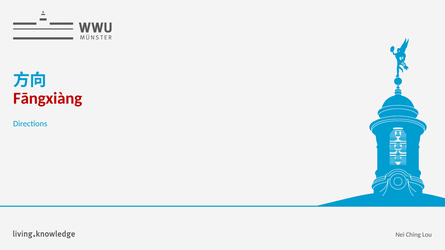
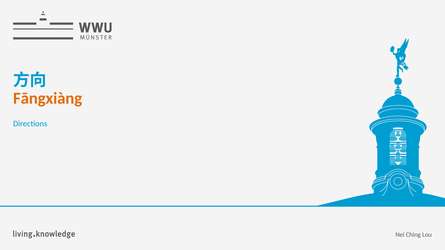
Fāngxiàng colour: red -> orange (48, 98)
